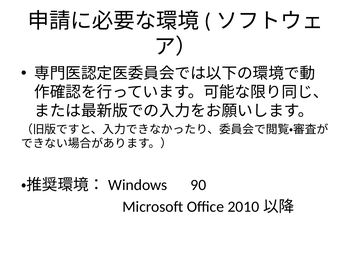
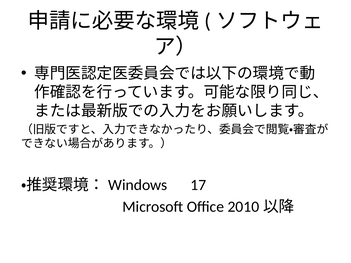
90: 90 -> 17 (198, 185)
